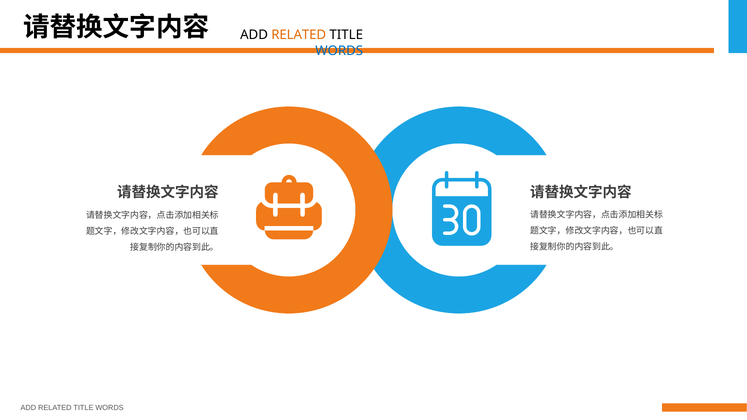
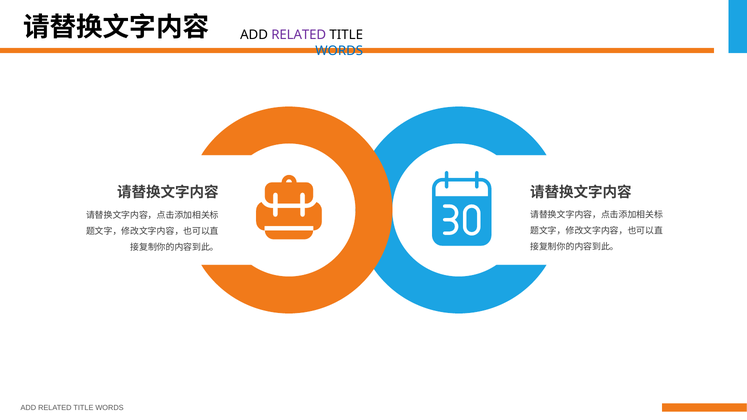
RELATED colour: orange -> purple (299, 35)
